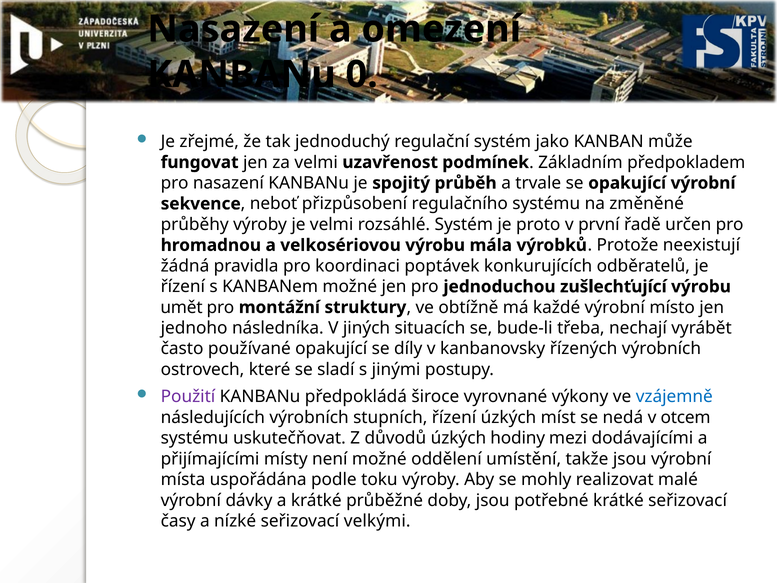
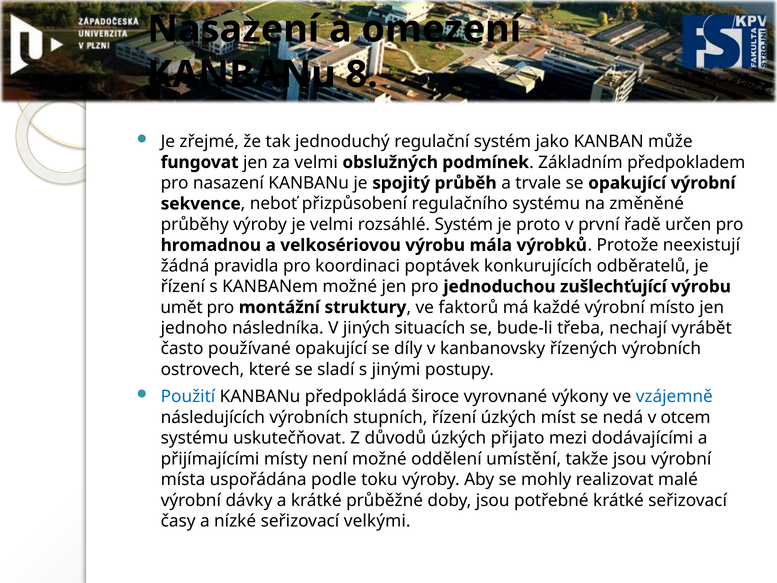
0: 0 -> 8 (362, 74)
uzavřenost: uzavřenost -> obslužných (390, 162)
obtížně: obtížně -> faktorů (468, 307)
Použití colour: purple -> blue (188, 397)
hodiny: hodiny -> přijato (518, 438)
